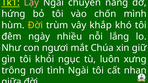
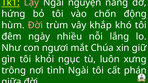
chuyển: chuyển -> nguyện (85, 3)
mình: mình -> động (135, 14)
Đời colour: yellow -> pink (35, 25)
nhan: nhan -> phán (135, 71)
